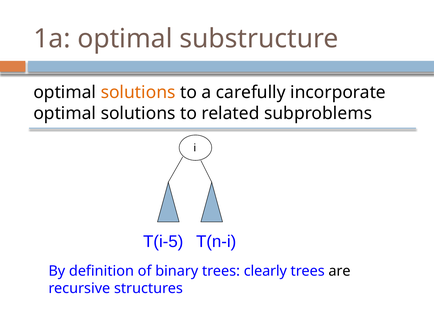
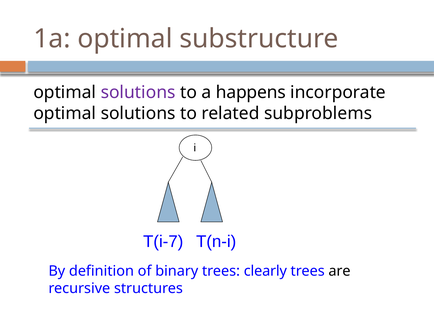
solutions colour: orange -> purple (138, 92)
carefully: carefully -> happens (251, 92)
T(i-5: T(i-5 -> T(i-7 (163, 241)
